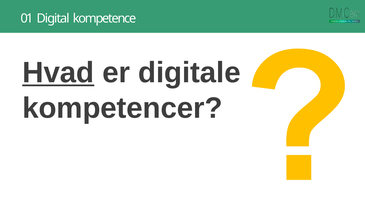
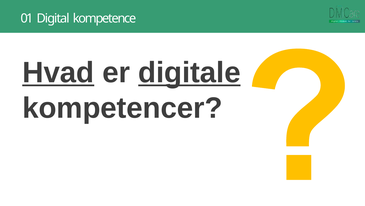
digitale underline: none -> present (189, 73)
